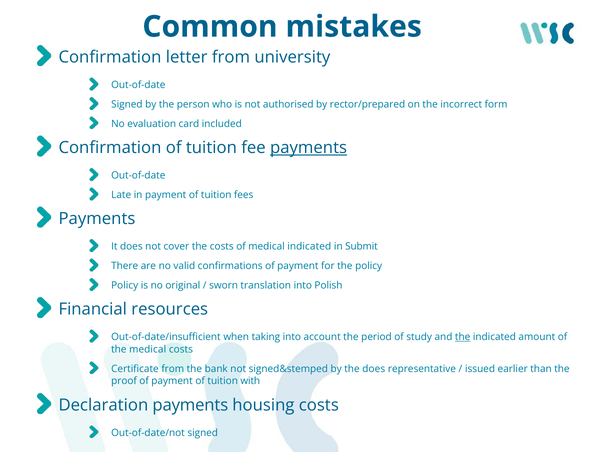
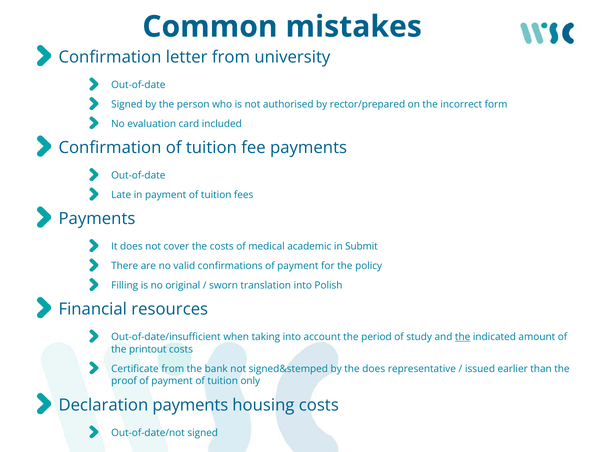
payments underline: present -> none (309, 148)
medical indicated: indicated -> academic (309, 246)
Policy: Policy -> Filling (125, 285)
the medical: medical -> printout (148, 349)
with: with -> only (250, 381)
